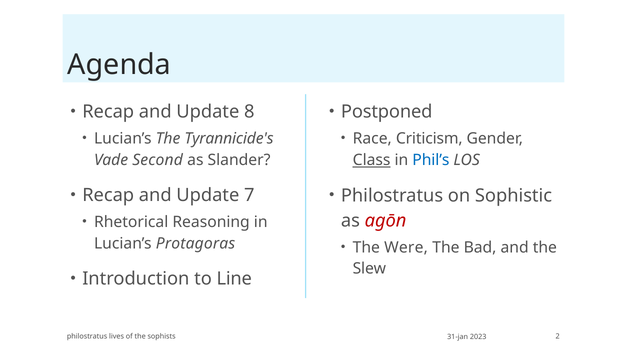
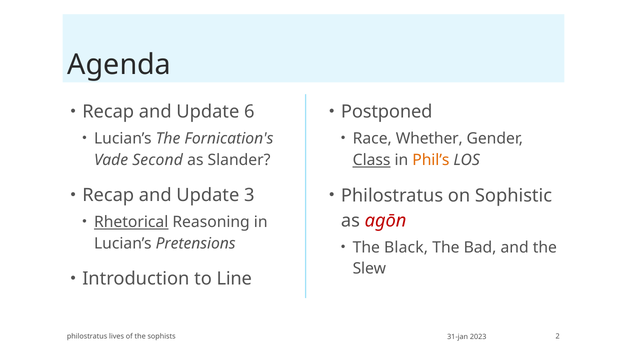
8: 8 -> 6 (249, 112)
Tyrannicide's: Tyrannicide's -> Fornication's (229, 138)
Criticism: Criticism -> Whether (429, 139)
Phil’s colour: blue -> orange (431, 160)
7: 7 -> 3 (249, 195)
Rhetorical underline: none -> present (131, 222)
Protagoras: Protagoras -> Pretensions (196, 243)
Were: Were -> Black (406, 247)
